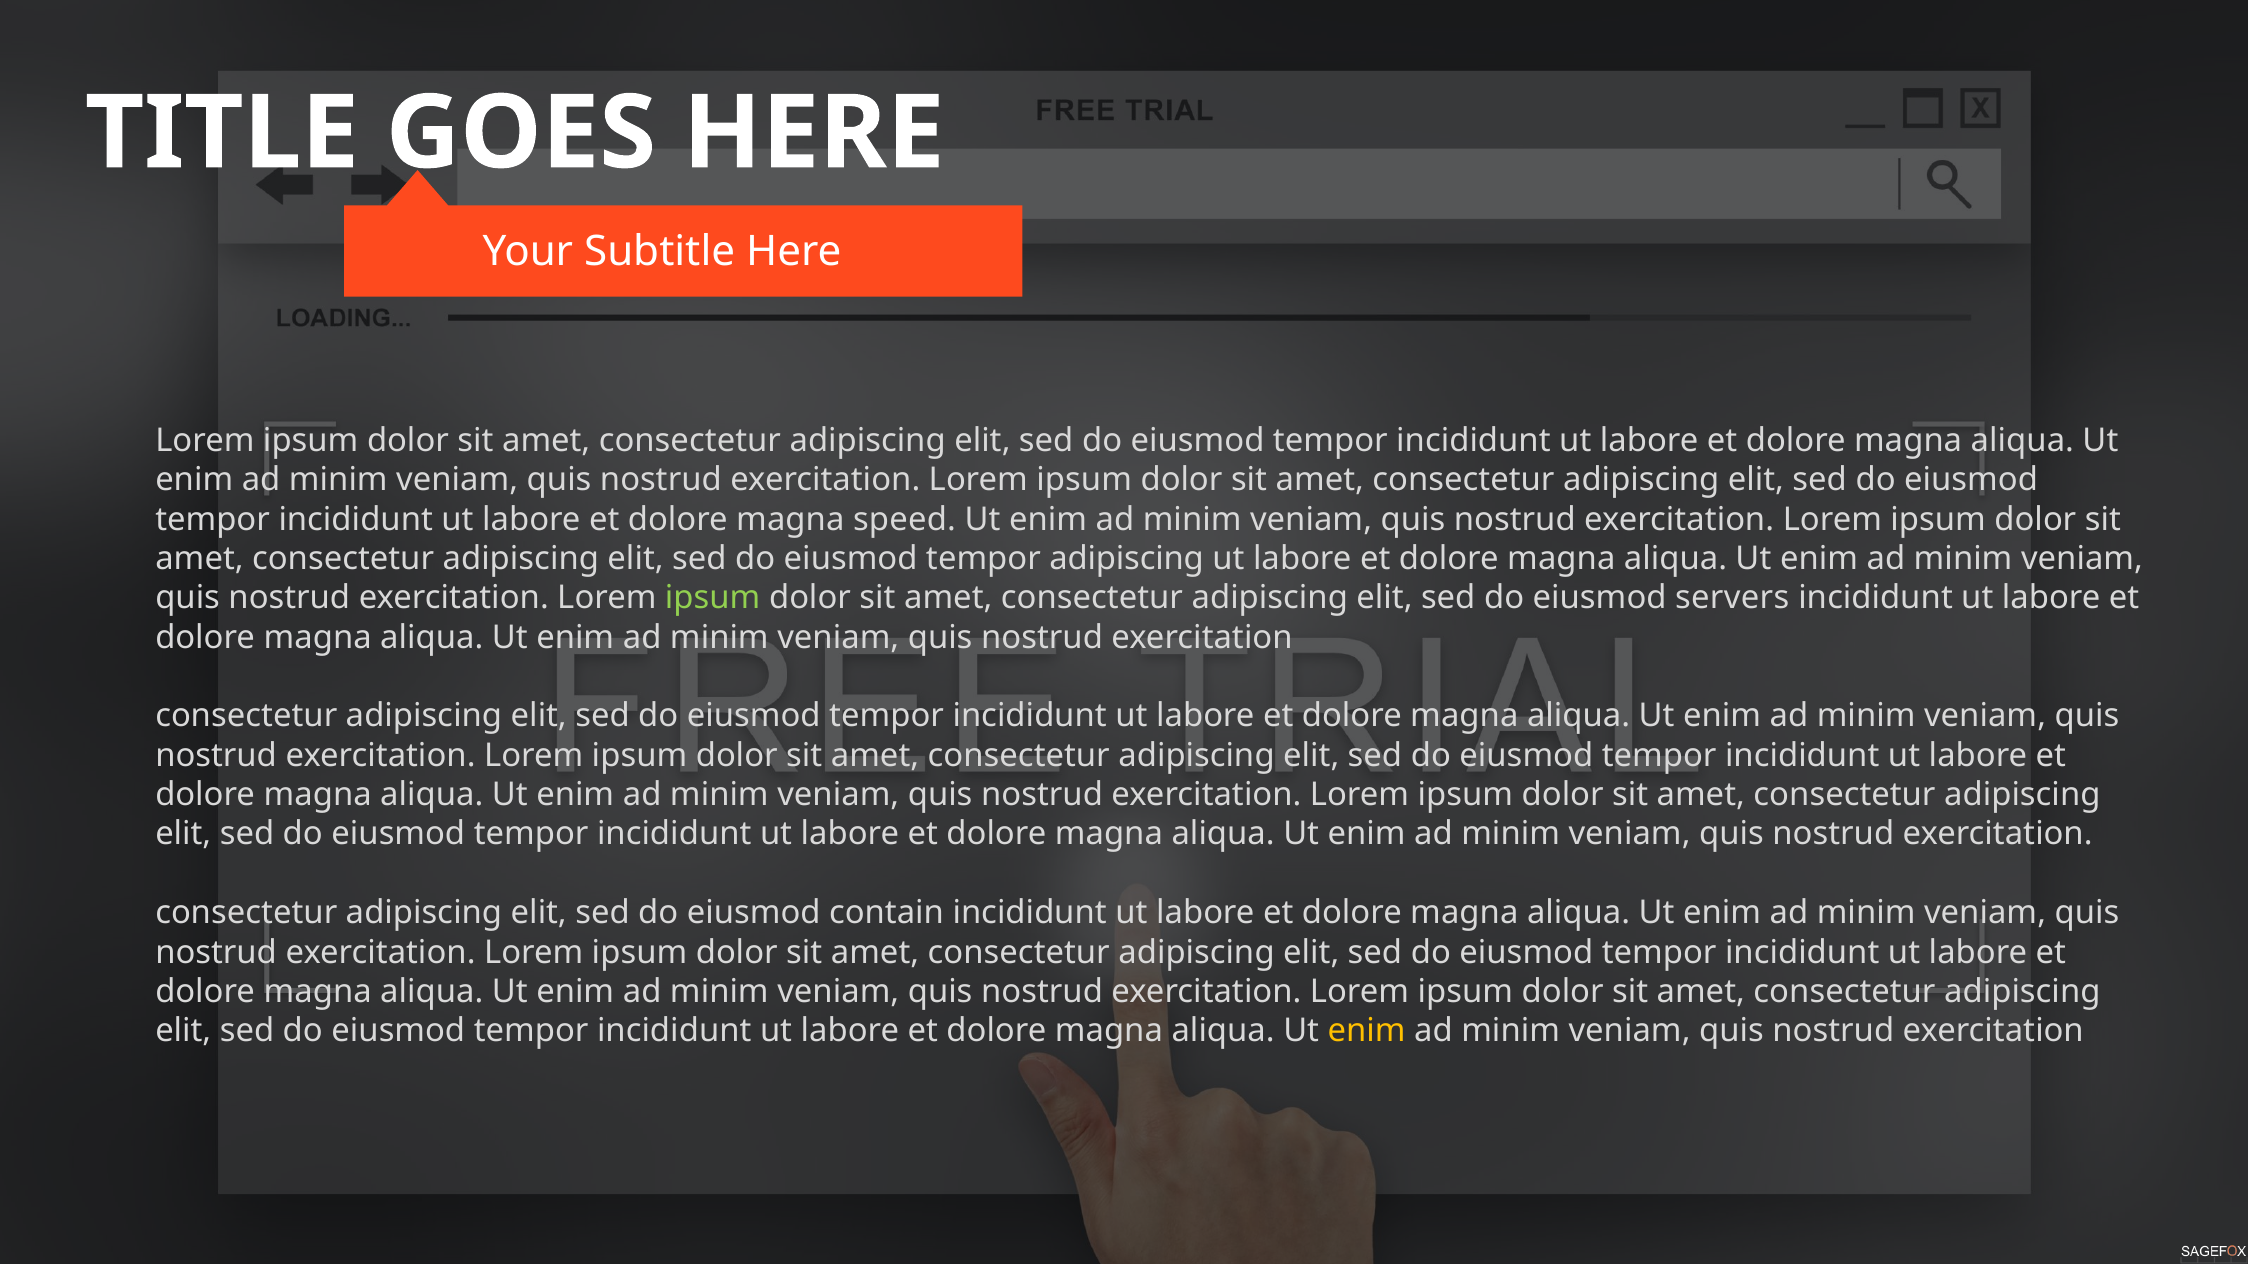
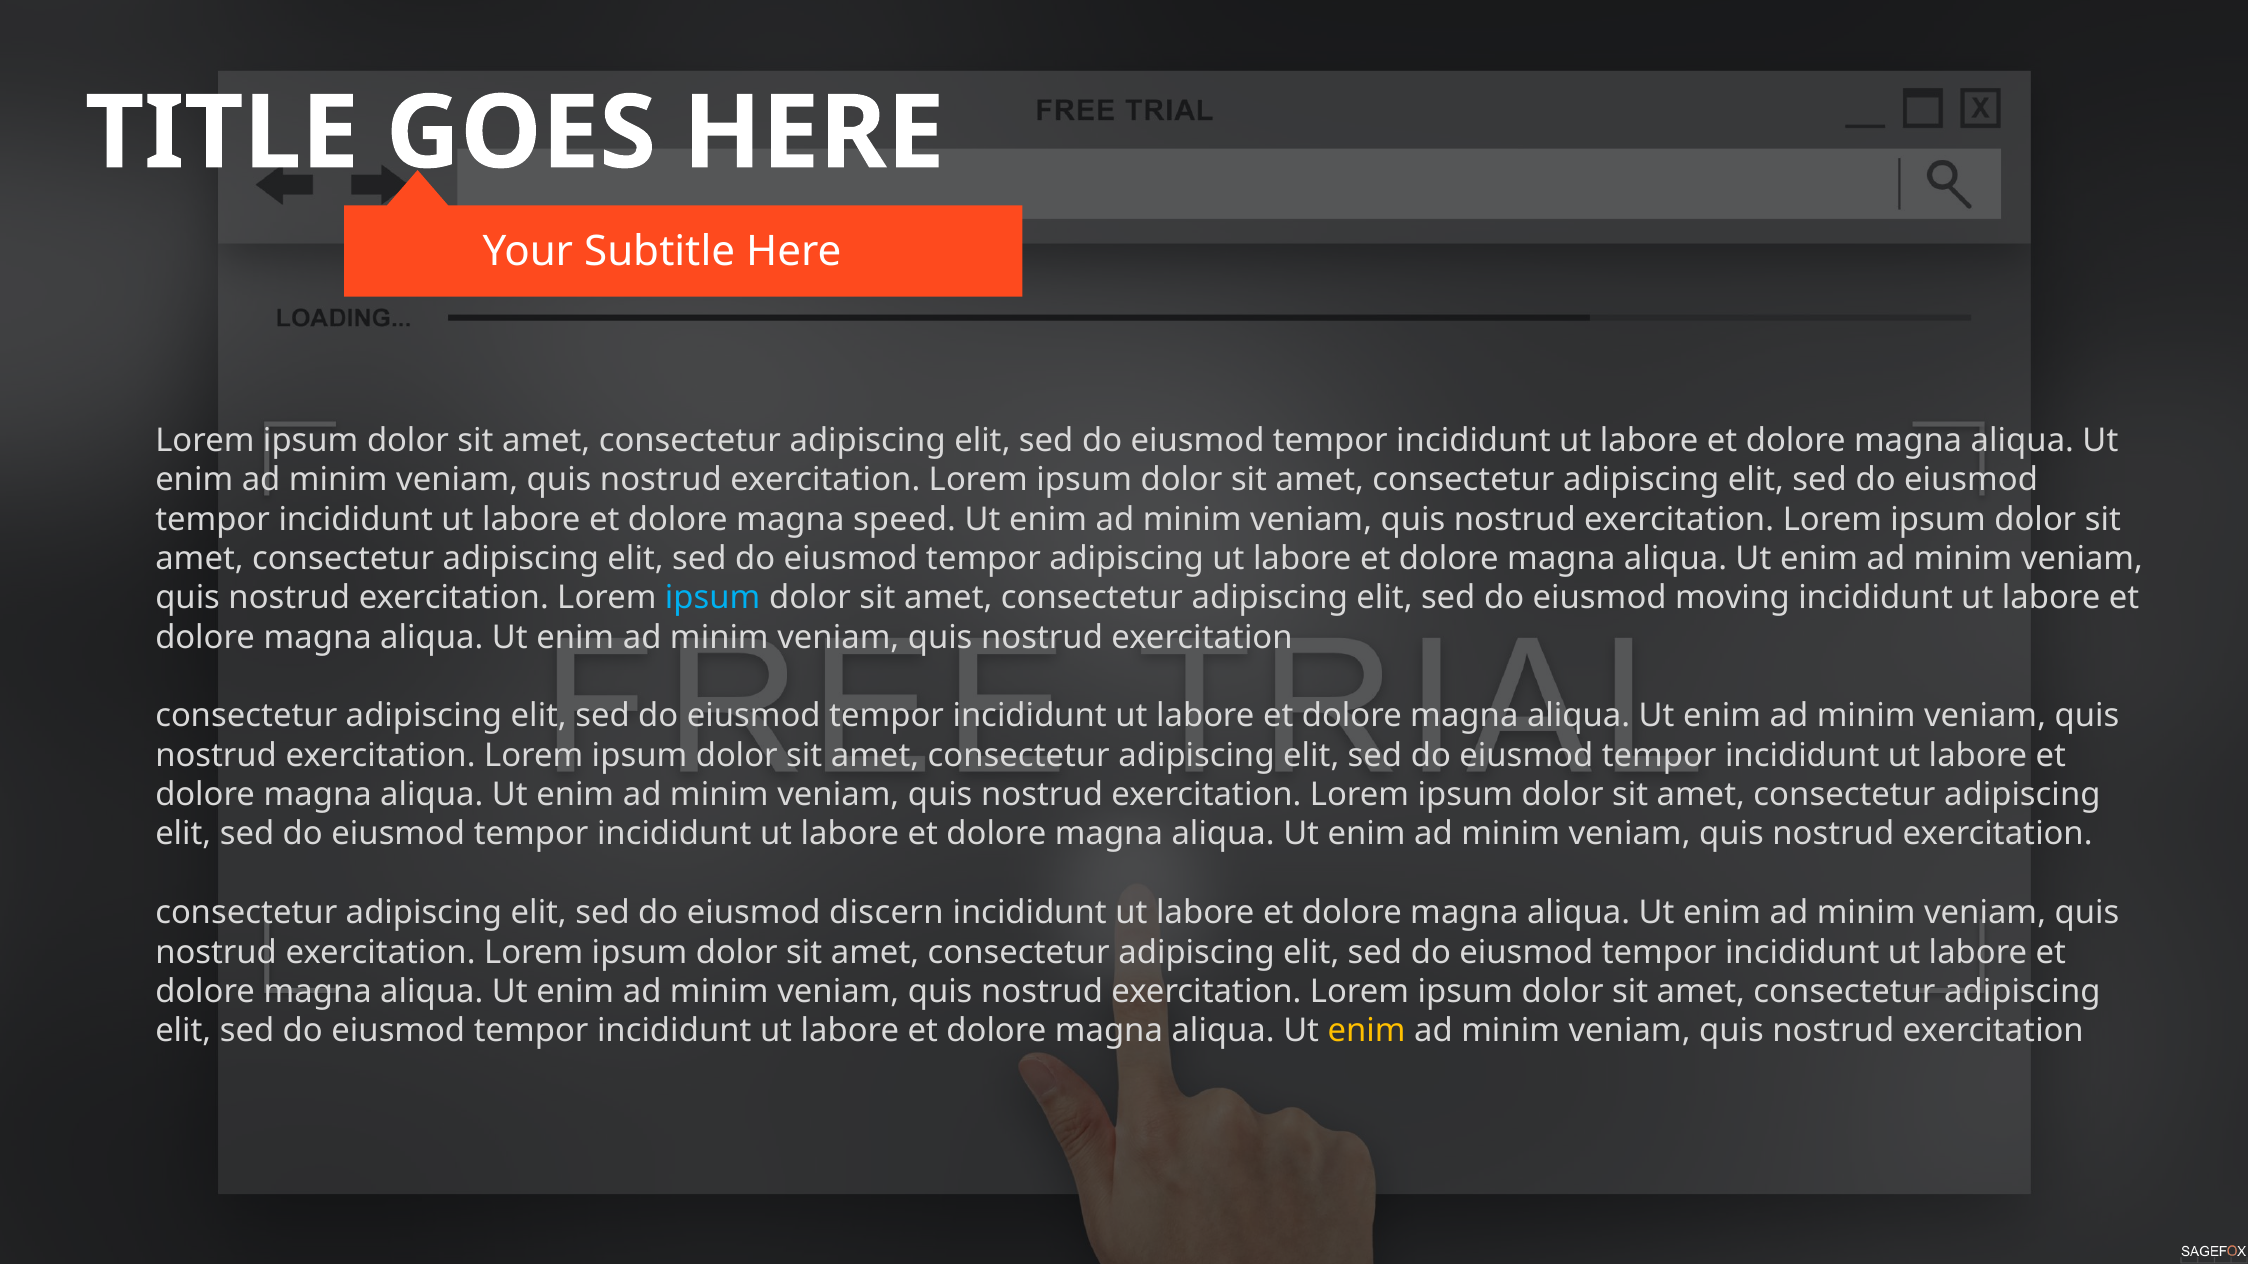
ipsum colour: light green -> light blue (713, 598)
servers: servers -> moving (1732, 598)
contain: contain -> discern (886, 913)
